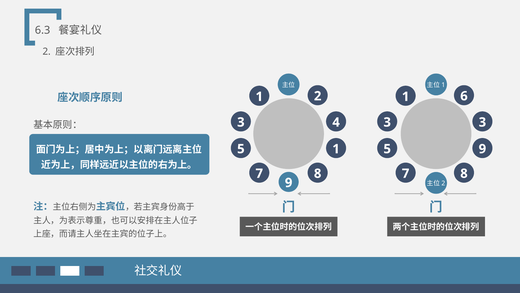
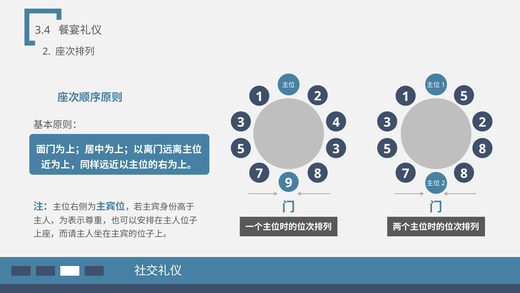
6.3: 6.3 -> 3.4 (43, 30)
1 6: 6 -> 5 (464, 96)
3 3: 3 -> 2 (482, 122)
1: 1 -> 3 (336, 149)
5 9: 9 -> 8 (482, 149)
